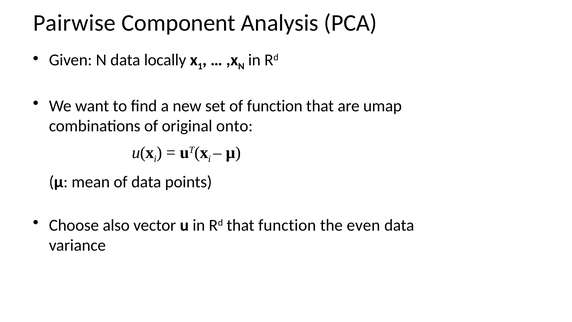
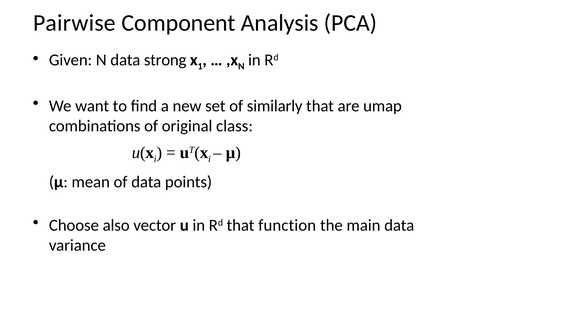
locally: locally -> strong (165, 60)
of function: function -> similarly (275, 106)
onto: onto -> class (235, 126)
even: even -> main (363, 225)
